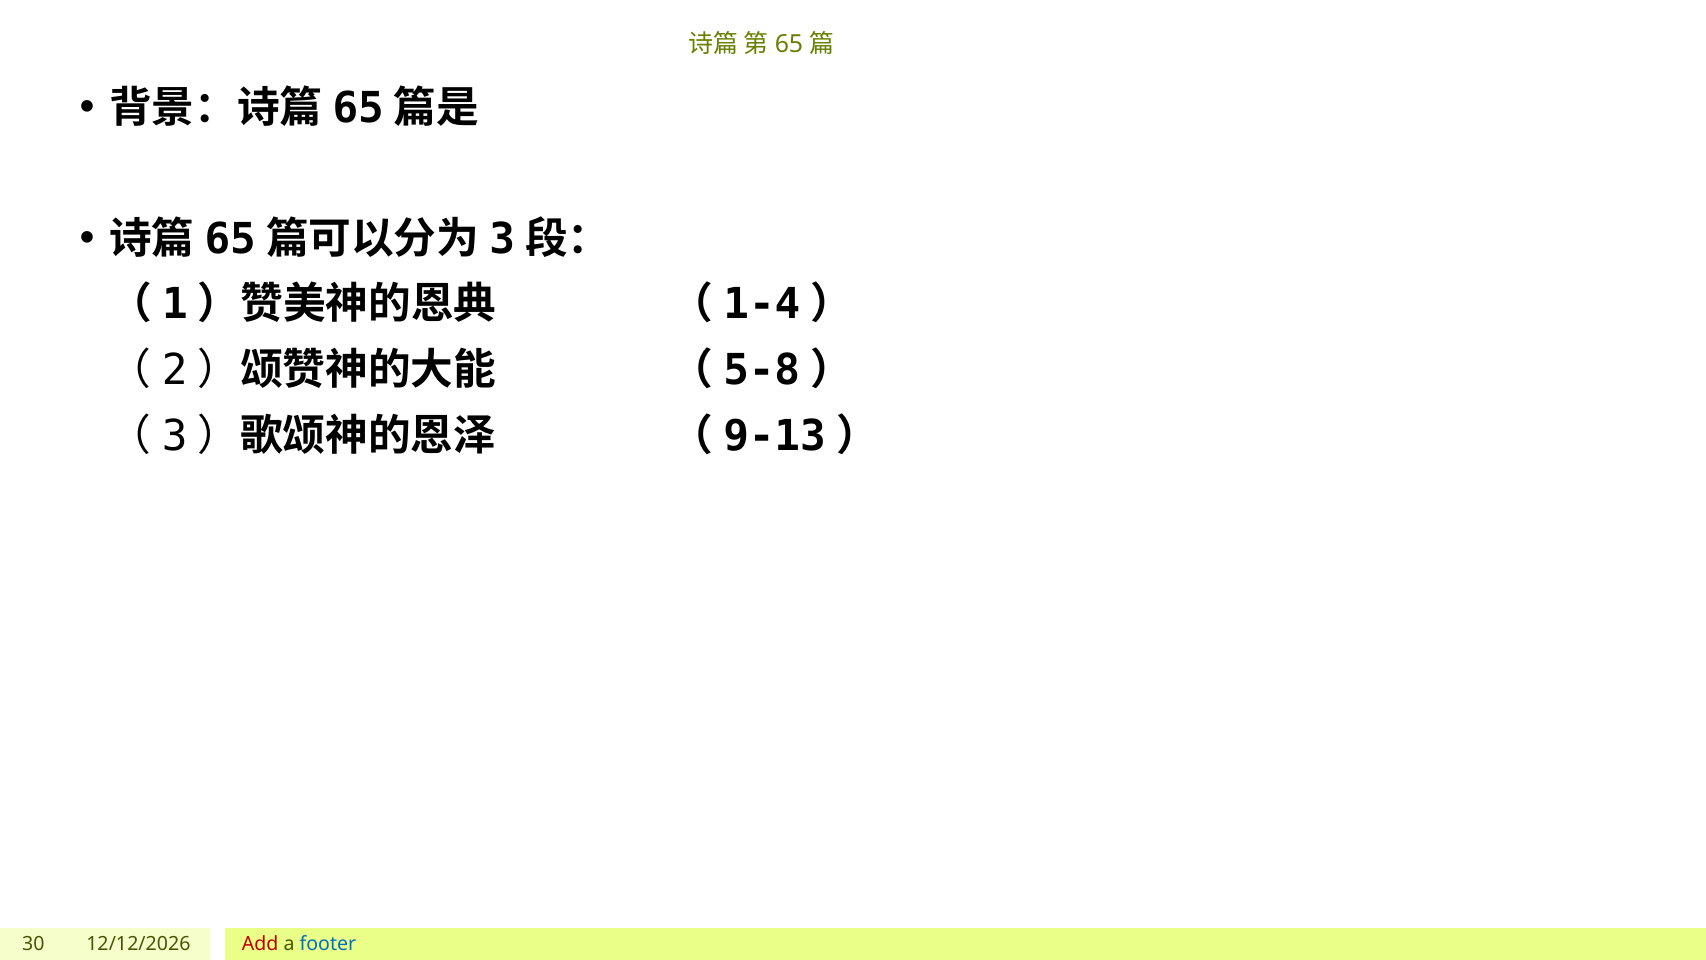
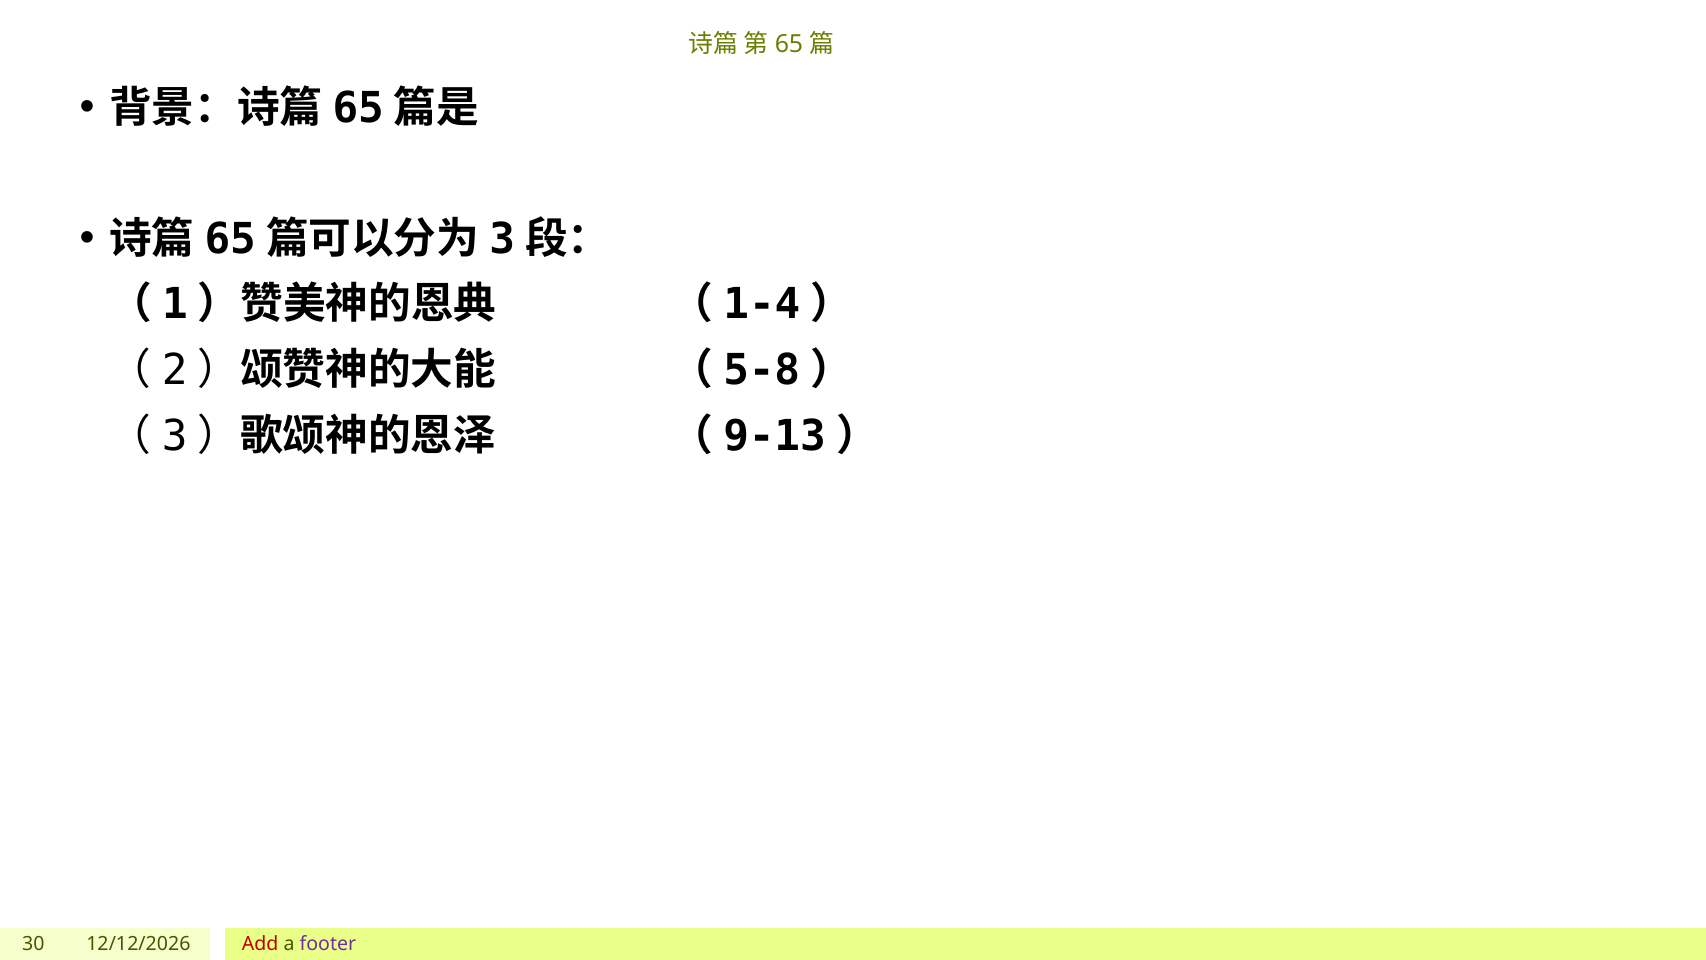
footer colour: blue -> purple (328, 943)
